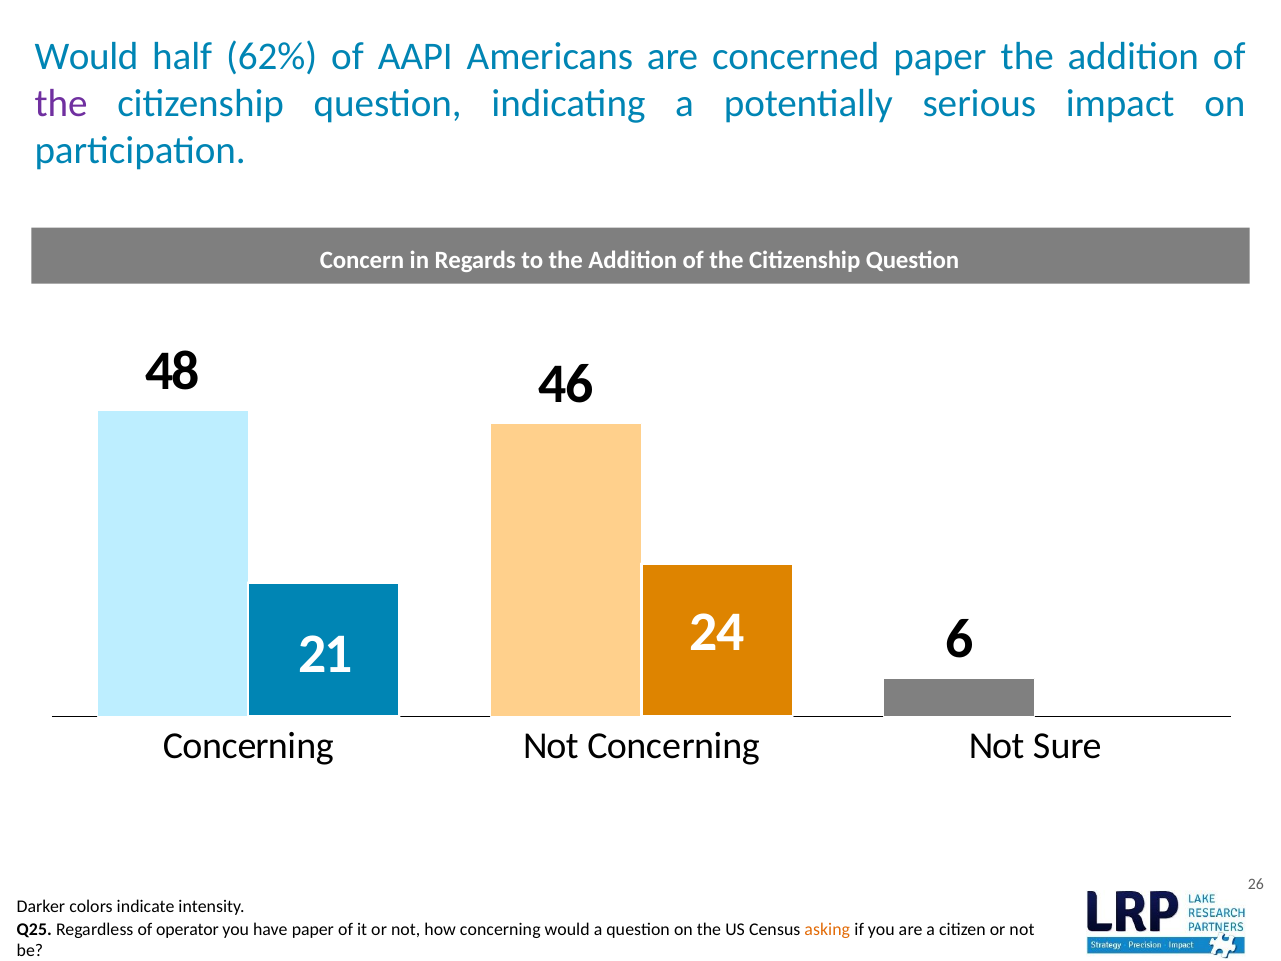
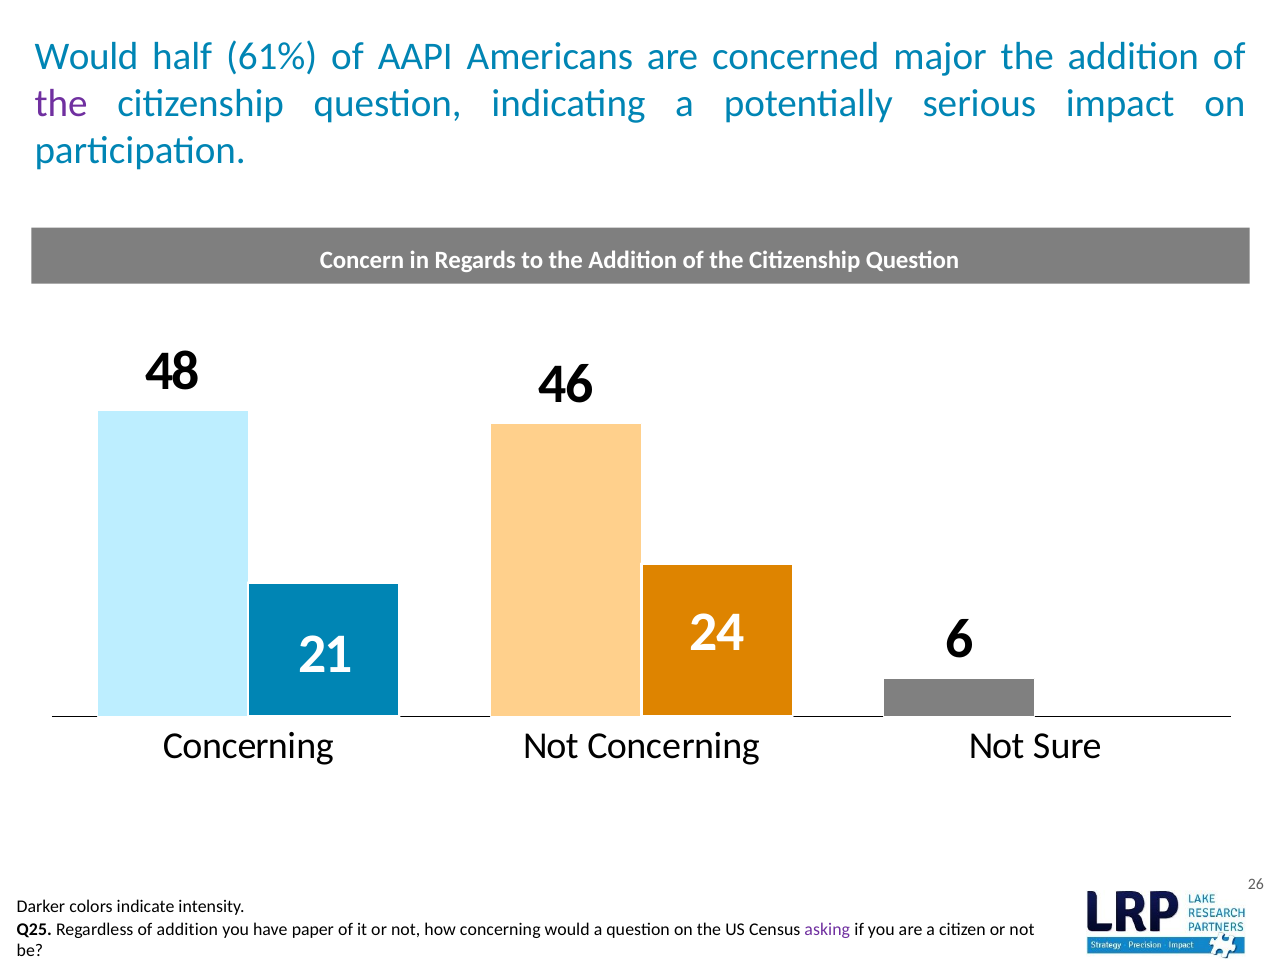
62%: 62% -> 61% (272, 56)
concerned paper: paper -> major (940, 56)
of operator: operator -> addition (187, 929)
asking colour: orange -> purple (827, 929)
